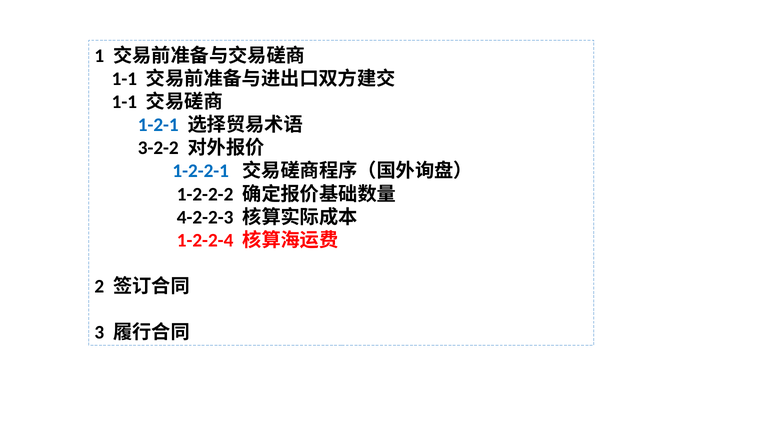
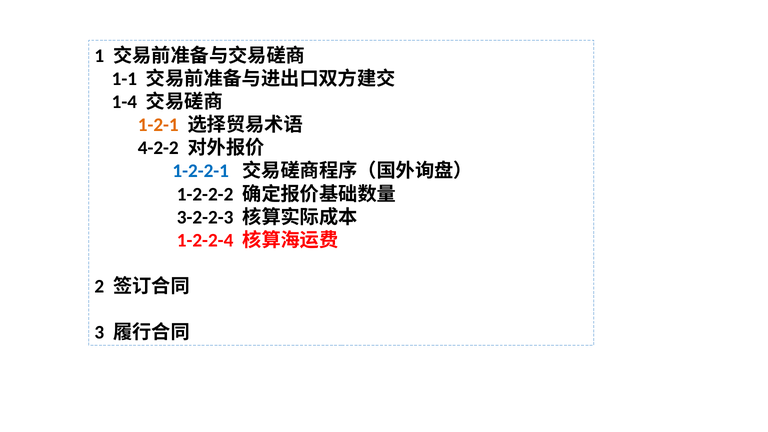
1-1: 1-1 -> 1-4 (124, 102)
1-2-1 colour: blue -> orange (158, 125)
3-2-2: 3-2-2 -> 4-2-2 (158, 148)
4-2-2-3: 4-2-2-3 -> 3-2-2-3 (205, 217)
